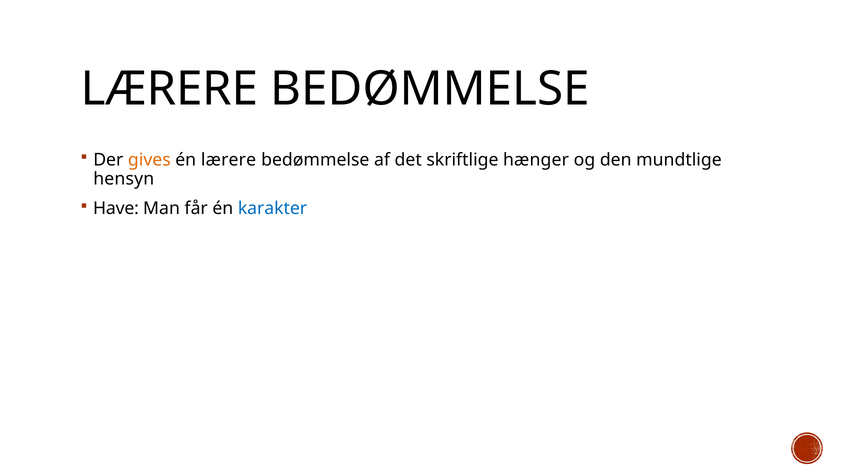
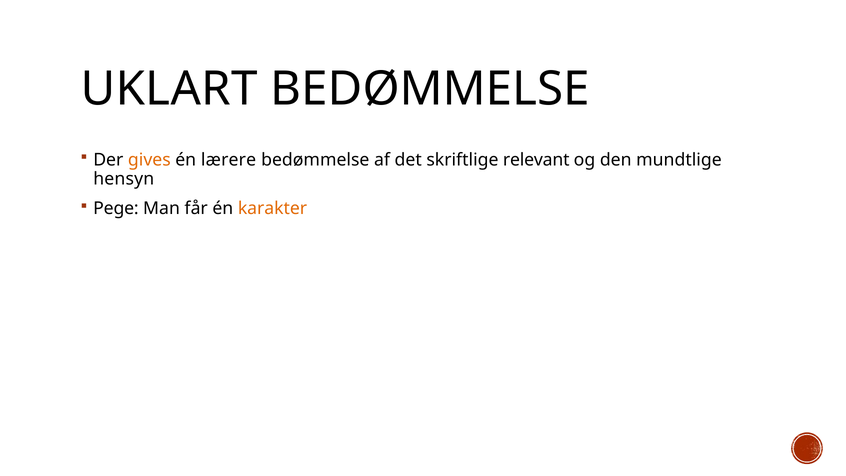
LÆRERE: LÆRERE -> UKLART (169, 89)
hænger: hænger -> relevant (536, 160)
Have: Have -> Pege (116, 208)
karakter colour: blue -> orange (272, 208)
